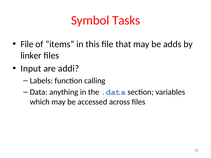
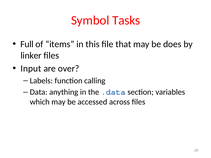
File: File -> Full (27, 44)
adds: adds -> does (172, 44)
addi: addi -> over (69, 69)
